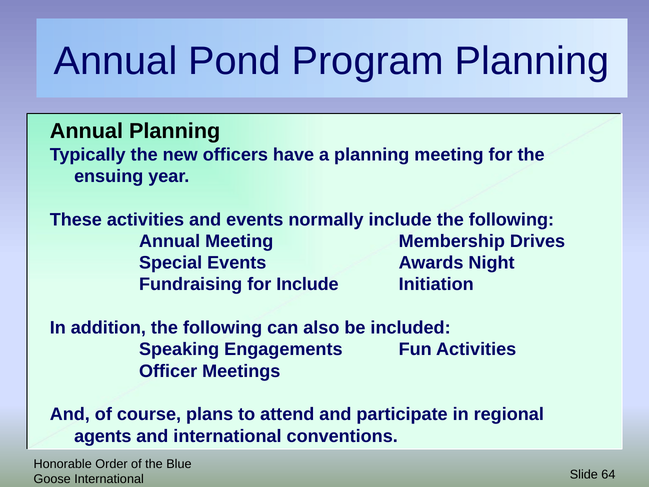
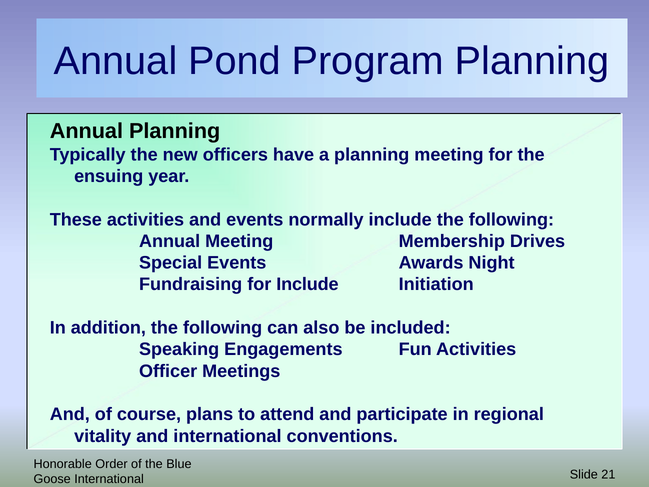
agents: agents -> vitality (103, 436)
64: 64 -> 21 (608, 474)
